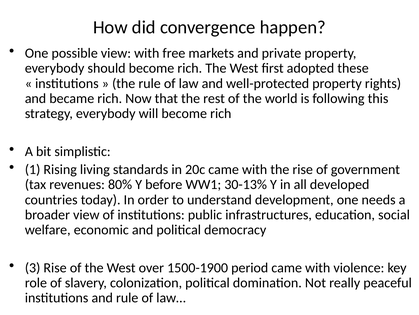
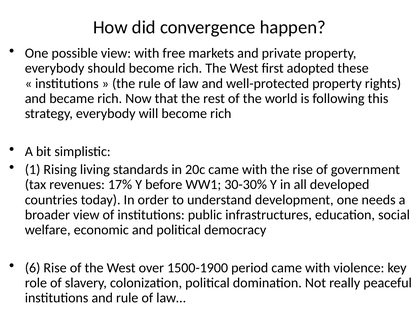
80%: 80% -> 17% (120, 184)
30-13%: 30-13% -> 30-30% (246, 184)
3: 3 -> 6 (33, 267)
